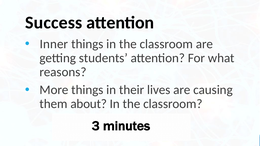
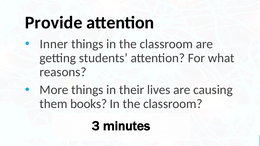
Success: Success -> Provide (54, 23)
about: about -> books (89, 104)
